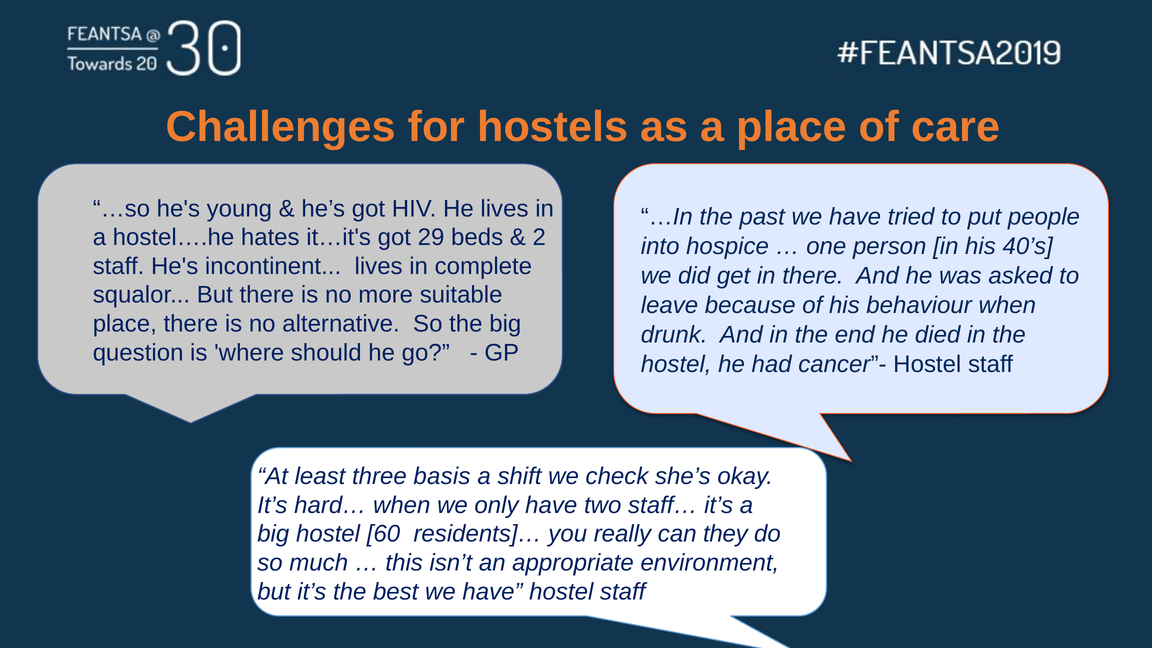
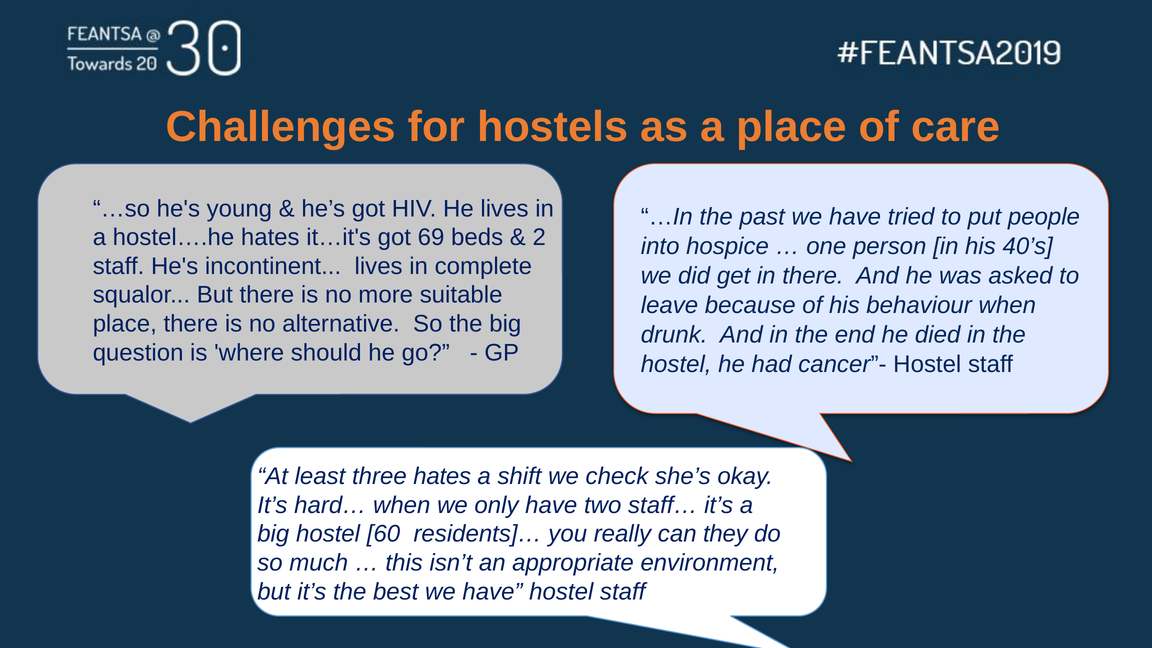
29: 29 -> 69 (431, 237)
three basis: basis -> hates (442, 476)
